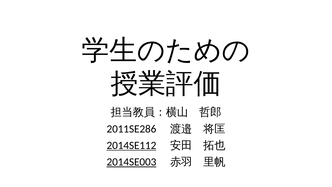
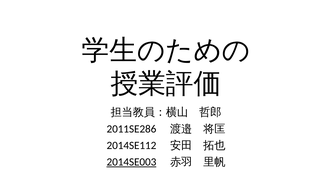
2014SE112 underline: present -> none (131, 145)
